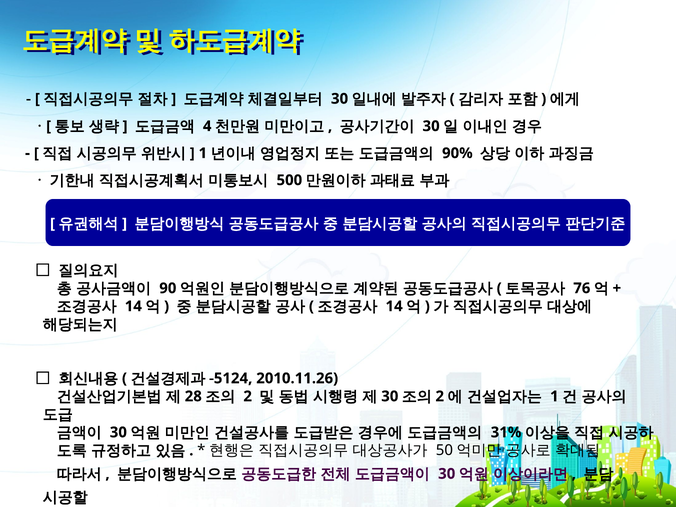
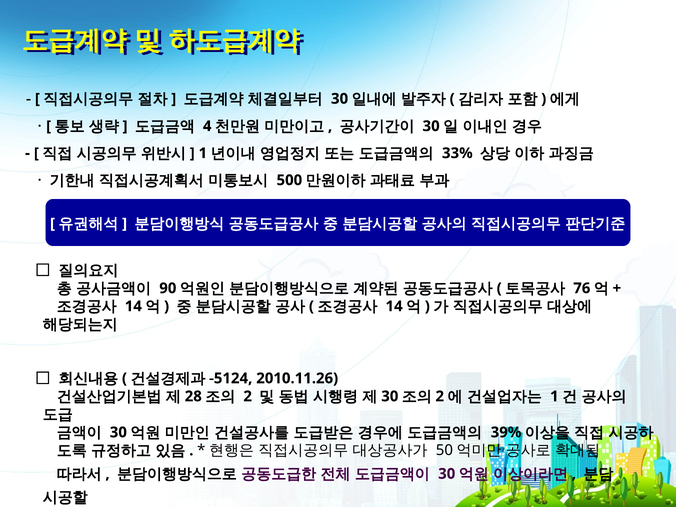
90%: 90% -> 33% (457, 153)
31%: 31% -> 39% (506, 432)
